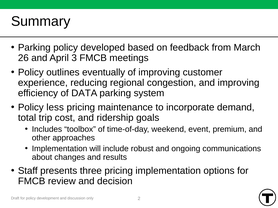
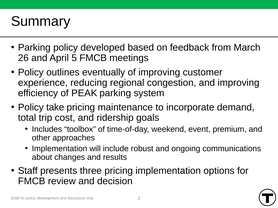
3: 3 -> 5 (74, 58)
DATA: DATA -> PEAK (84, 93)
less: less -> take (55, 108)
